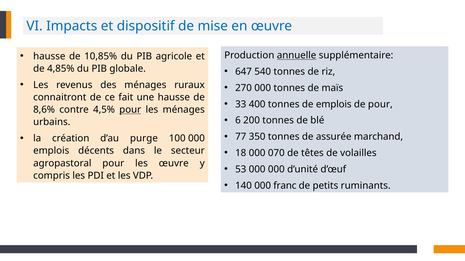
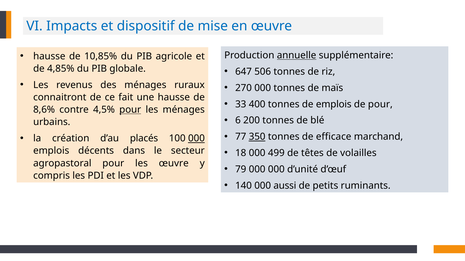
540: 540 -> 506 (263, 72)
350 underline: none -> present (257, 137)
assurée: assurée -> efficace (334, 137)
purge: purge -> placés (144, 139)
000 underline: none -> present (196, 139)
070: 070 -> 499 (276, 153)
53: 53 -> 79 (241, 170)
franc: franc -> aussi (285, 186)
